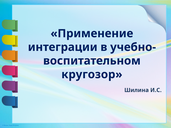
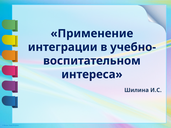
кругозор: кругозор -> интереса (92, 75)
